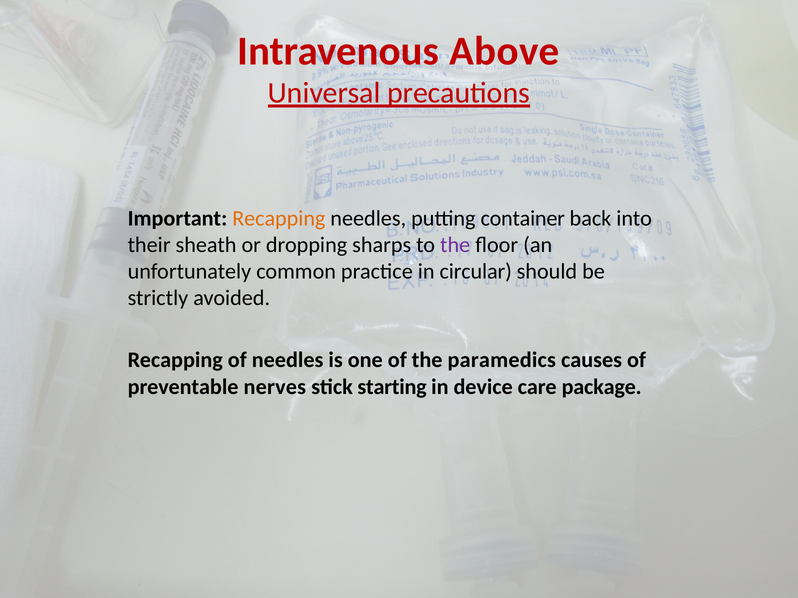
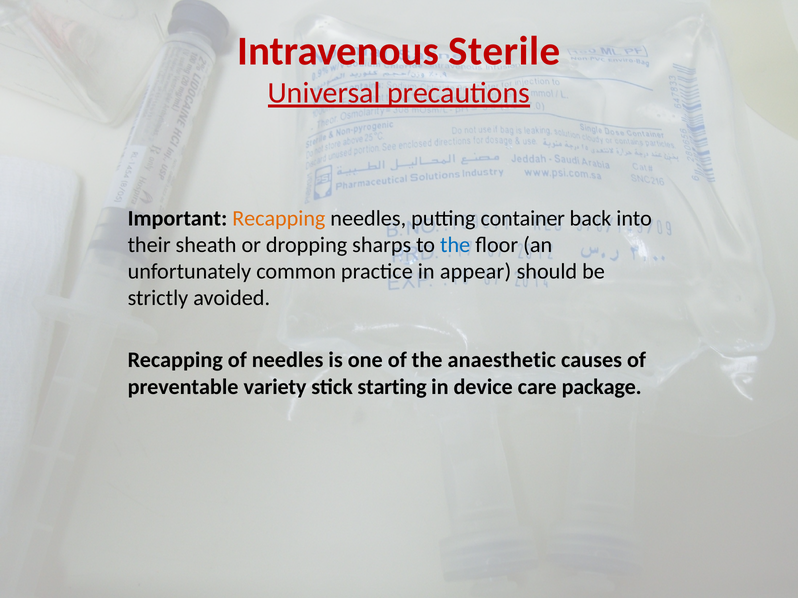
Above: Above -> Sterile (504, 51)
the colour: purple -> blue (455, 245)
circular: circular -> appear (476, 272)
paramedics: paramedics -> anaesthetic (502, 360)
nerves: nerves -> variety (275, 387)
